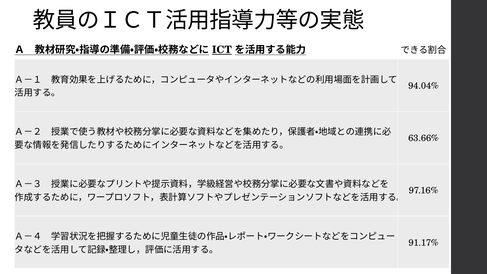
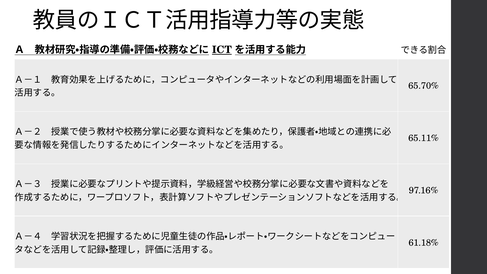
94.04%: 94.04% -> 65.70% (423, 86)
63.66%: 63.66% -> 65.11% (423, 138)
91.17%: 91.17% -> 61.18% (424, 243)
